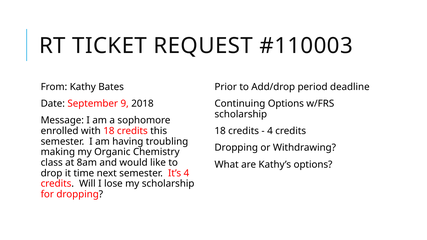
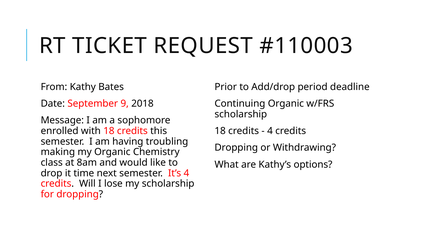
Continuing Options: Options -> Organic (286, 104)
